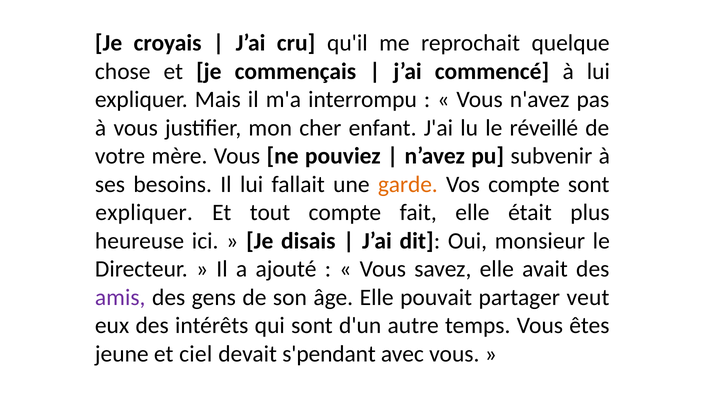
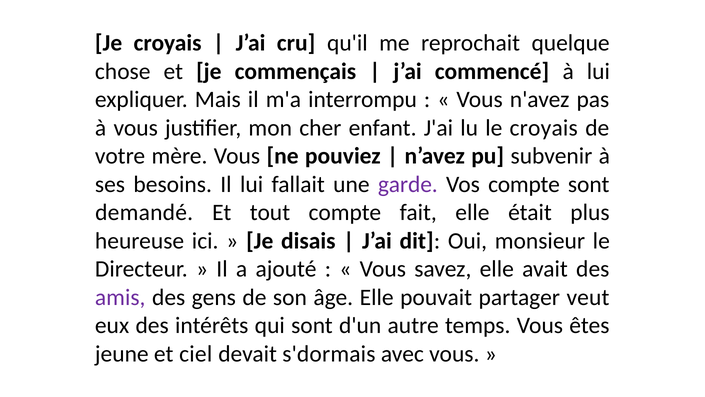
le réveillé: réveillé -> croyais (544, 128)
garde colour: orange -> purple (408, 184)
expliquer: expliquer -> demandé (144, 212)
s'pendant: s'pendant -> s'dormais (329, 353)
